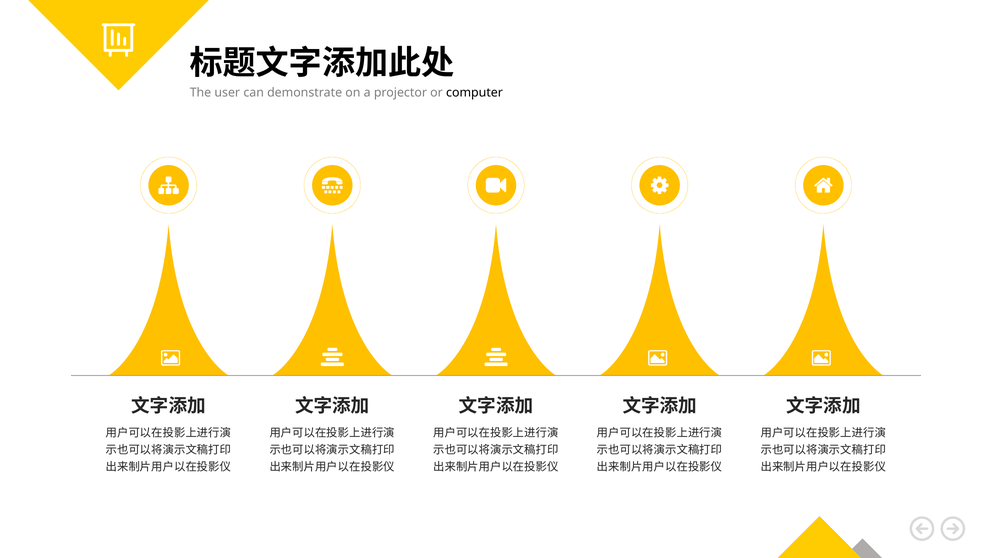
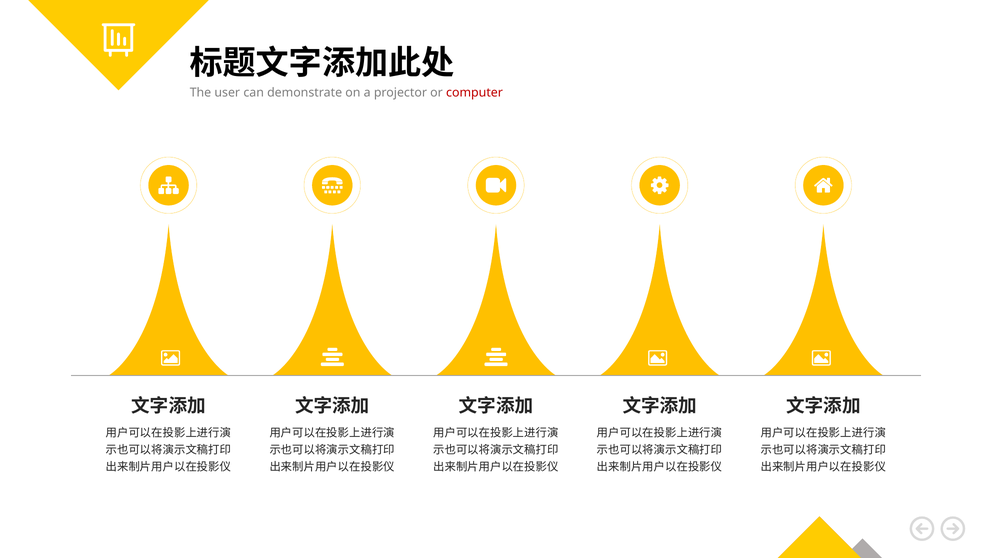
computer colour: black -> red (475, 93)
